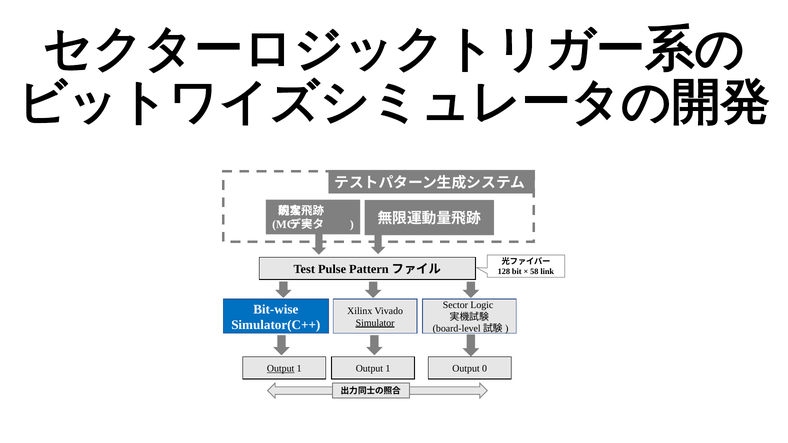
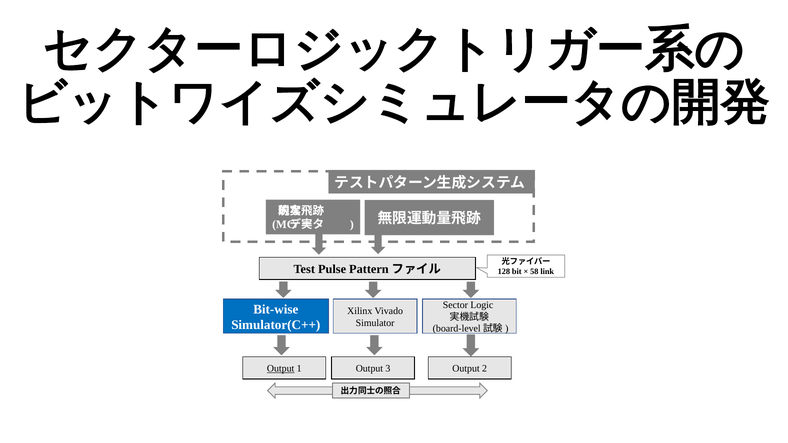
Simulator underline: present -> none (375, 323)
1 Output 1: 1 -> 3 (388, 369)
0: 0 -> 2 (485, 369)
